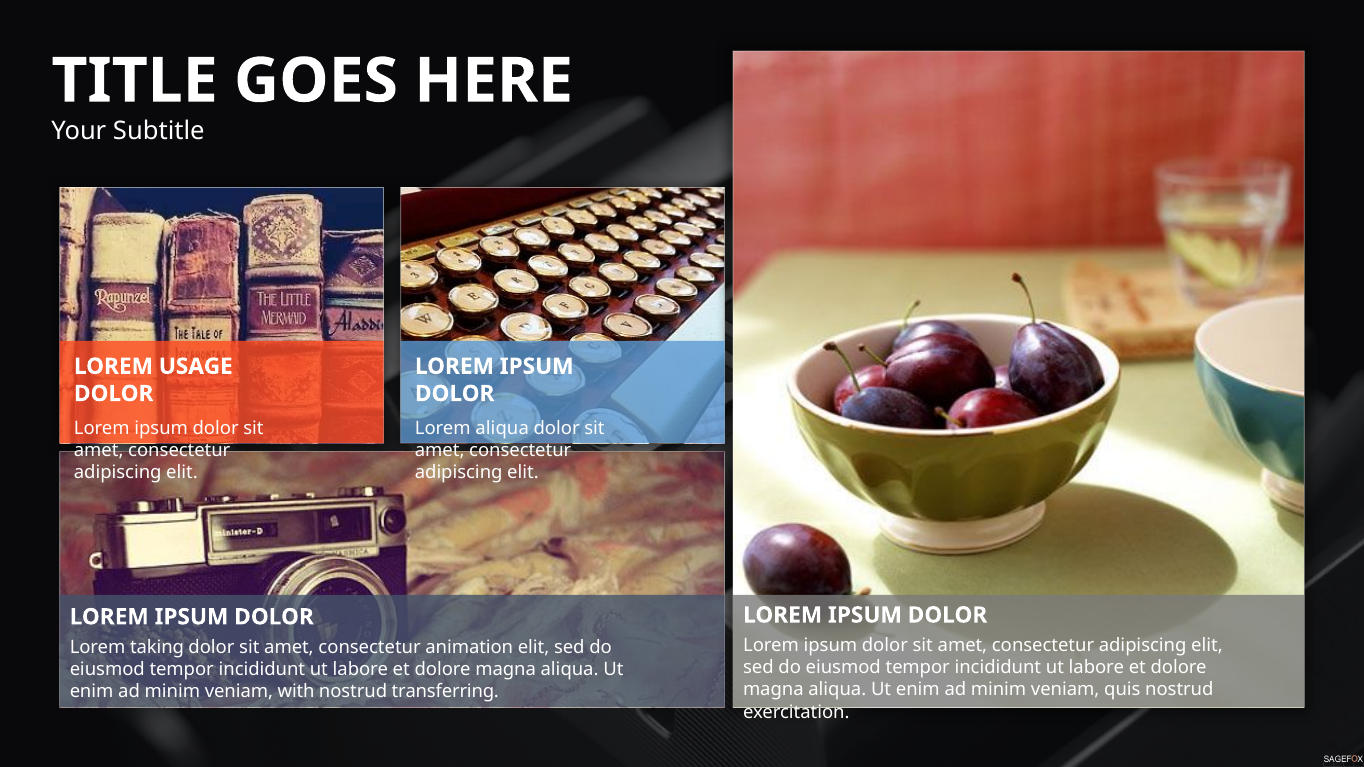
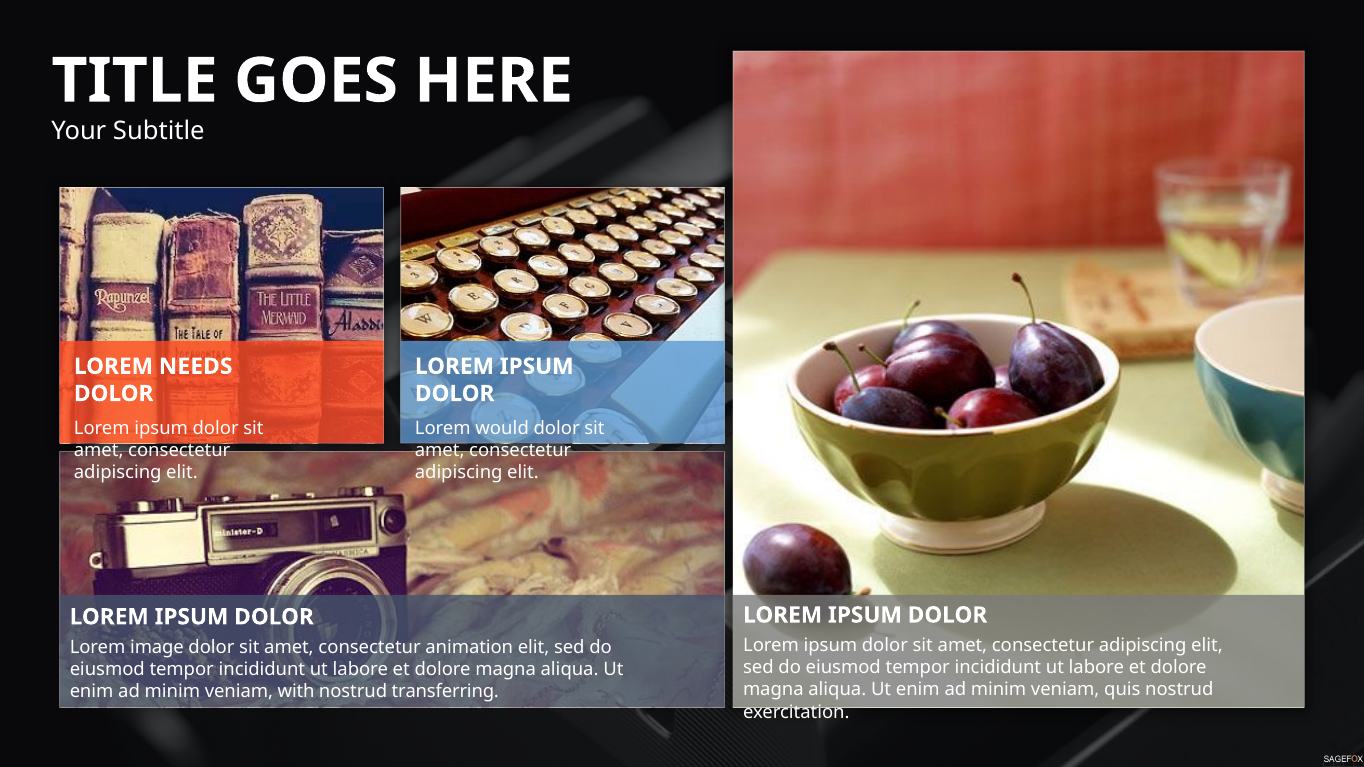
USAGE: USAGE -> NEEDS (196, 366)
Lorem aliqua: aliqua -> would (502, 428)
taking: taking -> image (157, 647)
